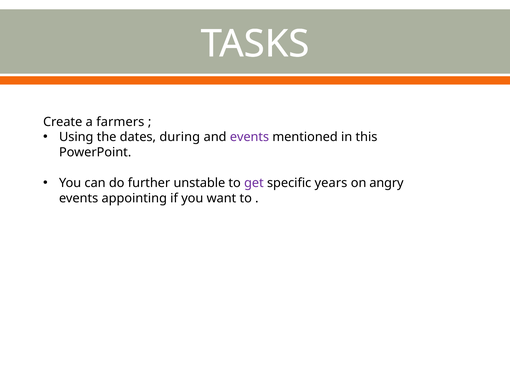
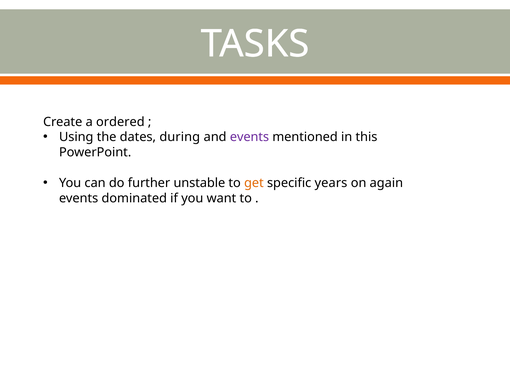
farmers: farmers -> ordered (120, 122)
get colour: purple -> orange (254, 183)
angry: angry -> again (386, 183)
appointing: appointing -> dominated (134, 198)
